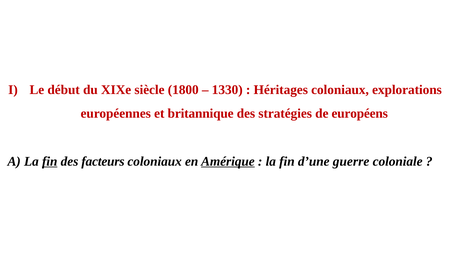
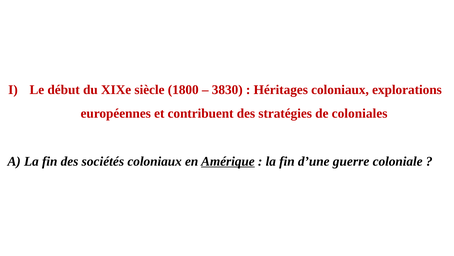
1330: 1330 -> 3830 (227, 89)
britannique: britannique -> contribuent (201, 113)
européens: européens -> coloniales (360, 113)
fin underline: present -> none (50, 161)
facteurs: facteurs -> sociétés (103, 161)
